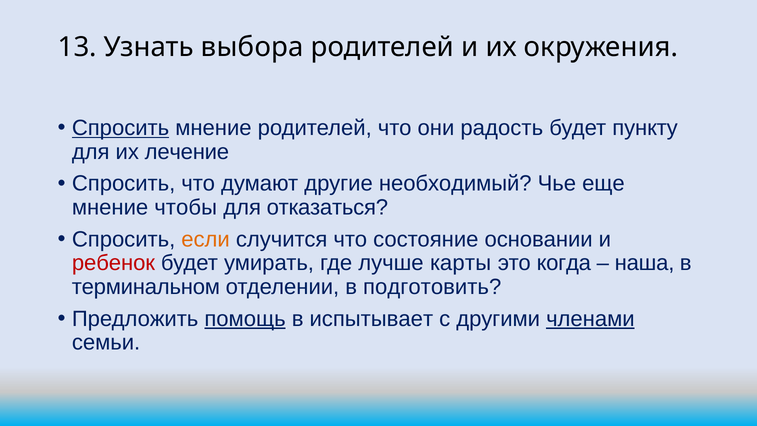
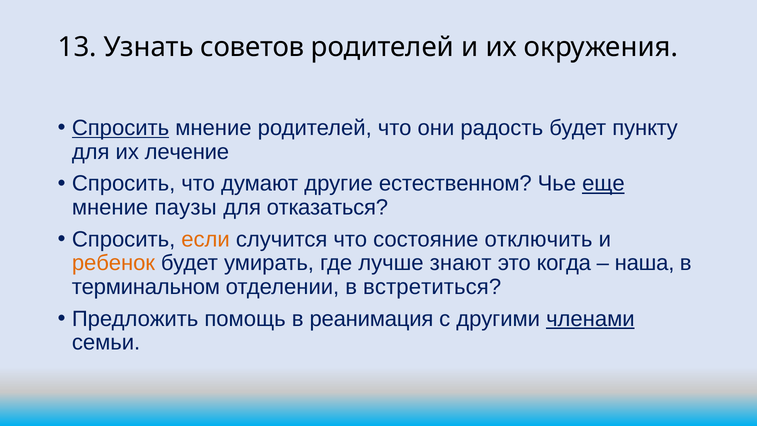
выбора: выбора -> советов (252, 47)
необходимый: необходимый -> естественном (455, 184)
еще underline: none -> present (603, 184)
чтобы: чтобы -> паузы (186, 207)
основании: основании -> отключить (539, 239)
ребенок colour: red -> orange (113, 263)
карты: карты -> знают (461, 263)
подготовить: подготовить -> встретиться (432, 287)
помощь underline: present -> none (245, 319)
испытывает: испытывает -> реанимация (371, 319)
